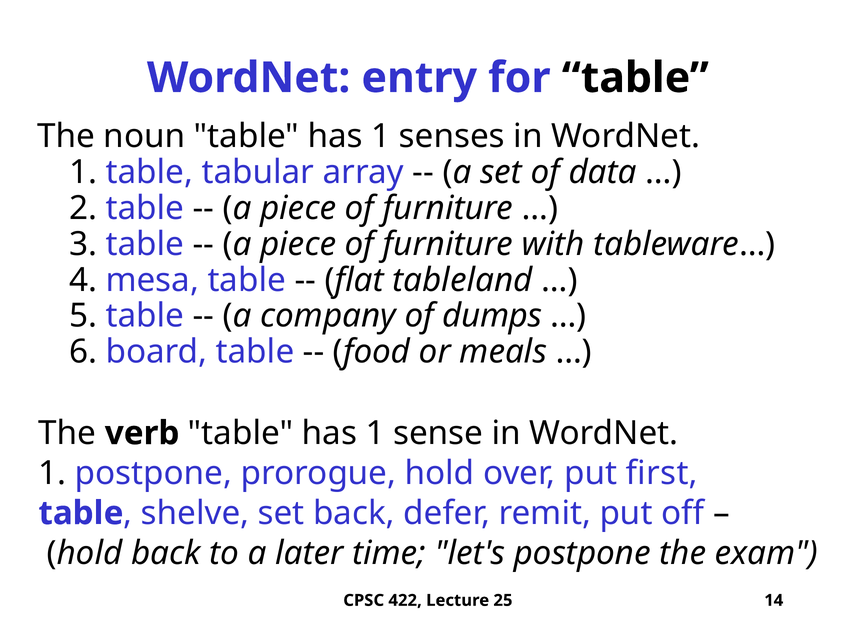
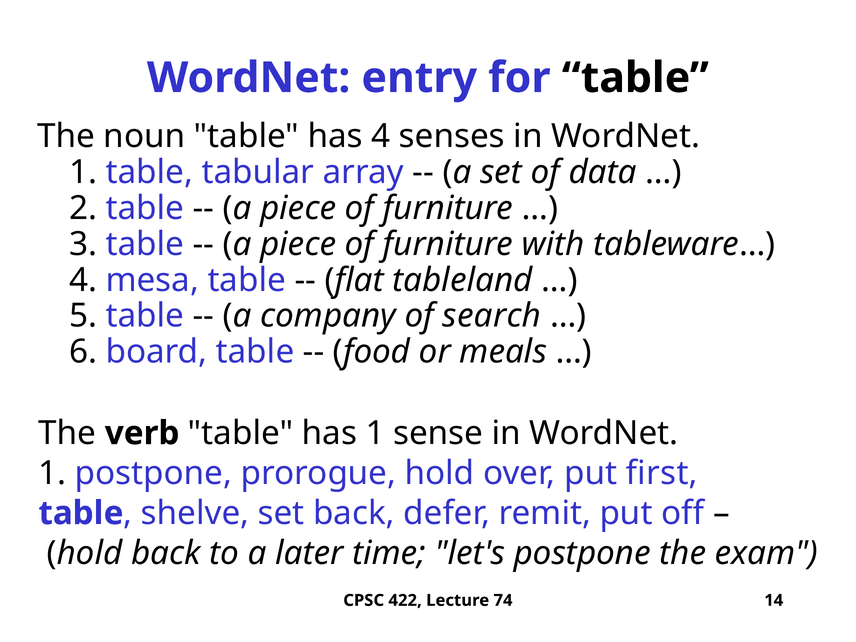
noun table has 1: 1 -> 4 (381, 136)
dumps: dumps -> search (492, 316)
25: 25 -> 74 (503, 600)
